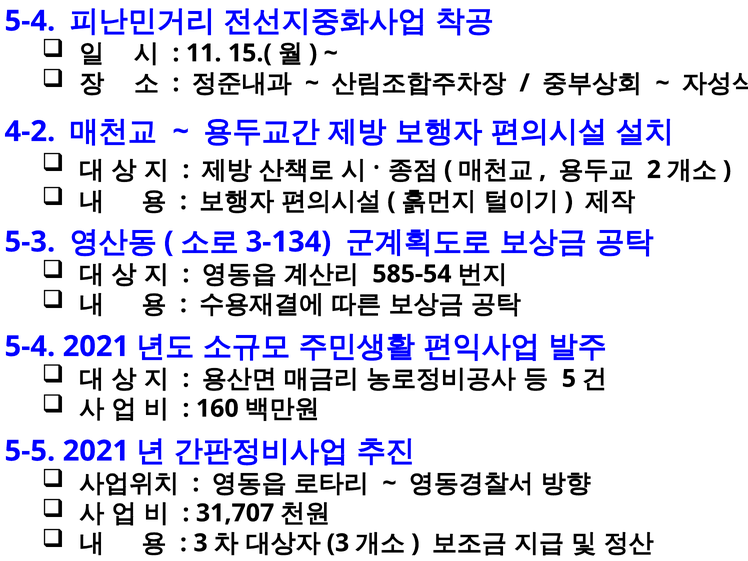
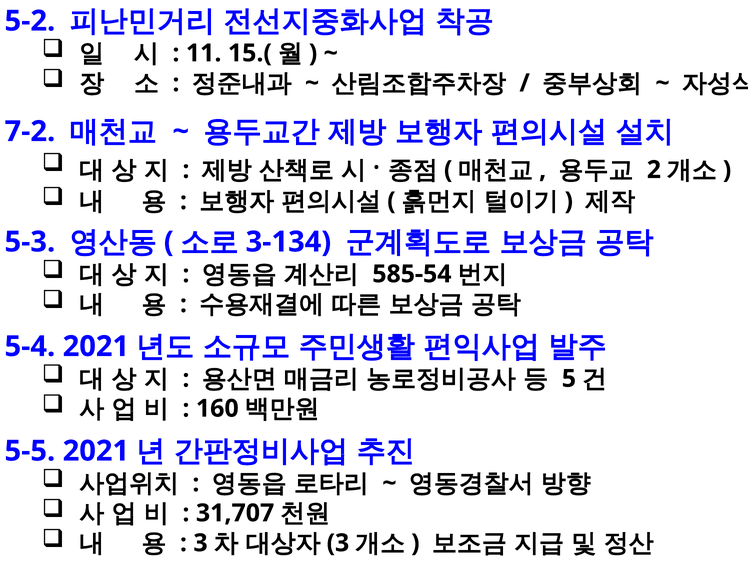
5-4: 5-4 -> 5-2 (30, 21)
4-2: 4-2 -> 7-2 (30, 131)
